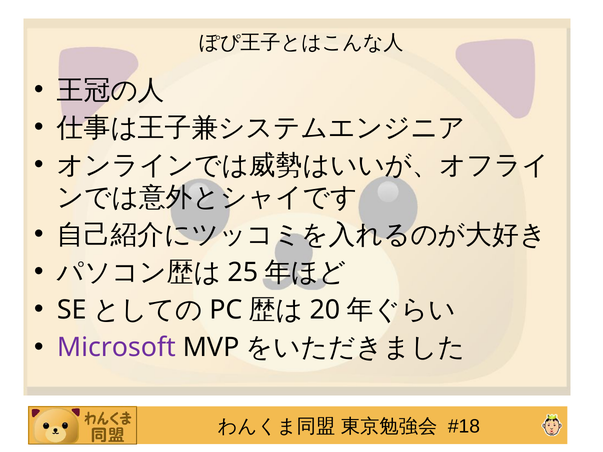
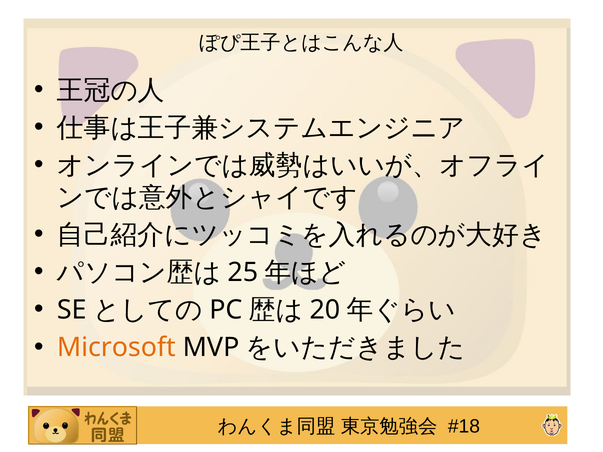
Microsoft colour: purple -> orange (116, 348)
